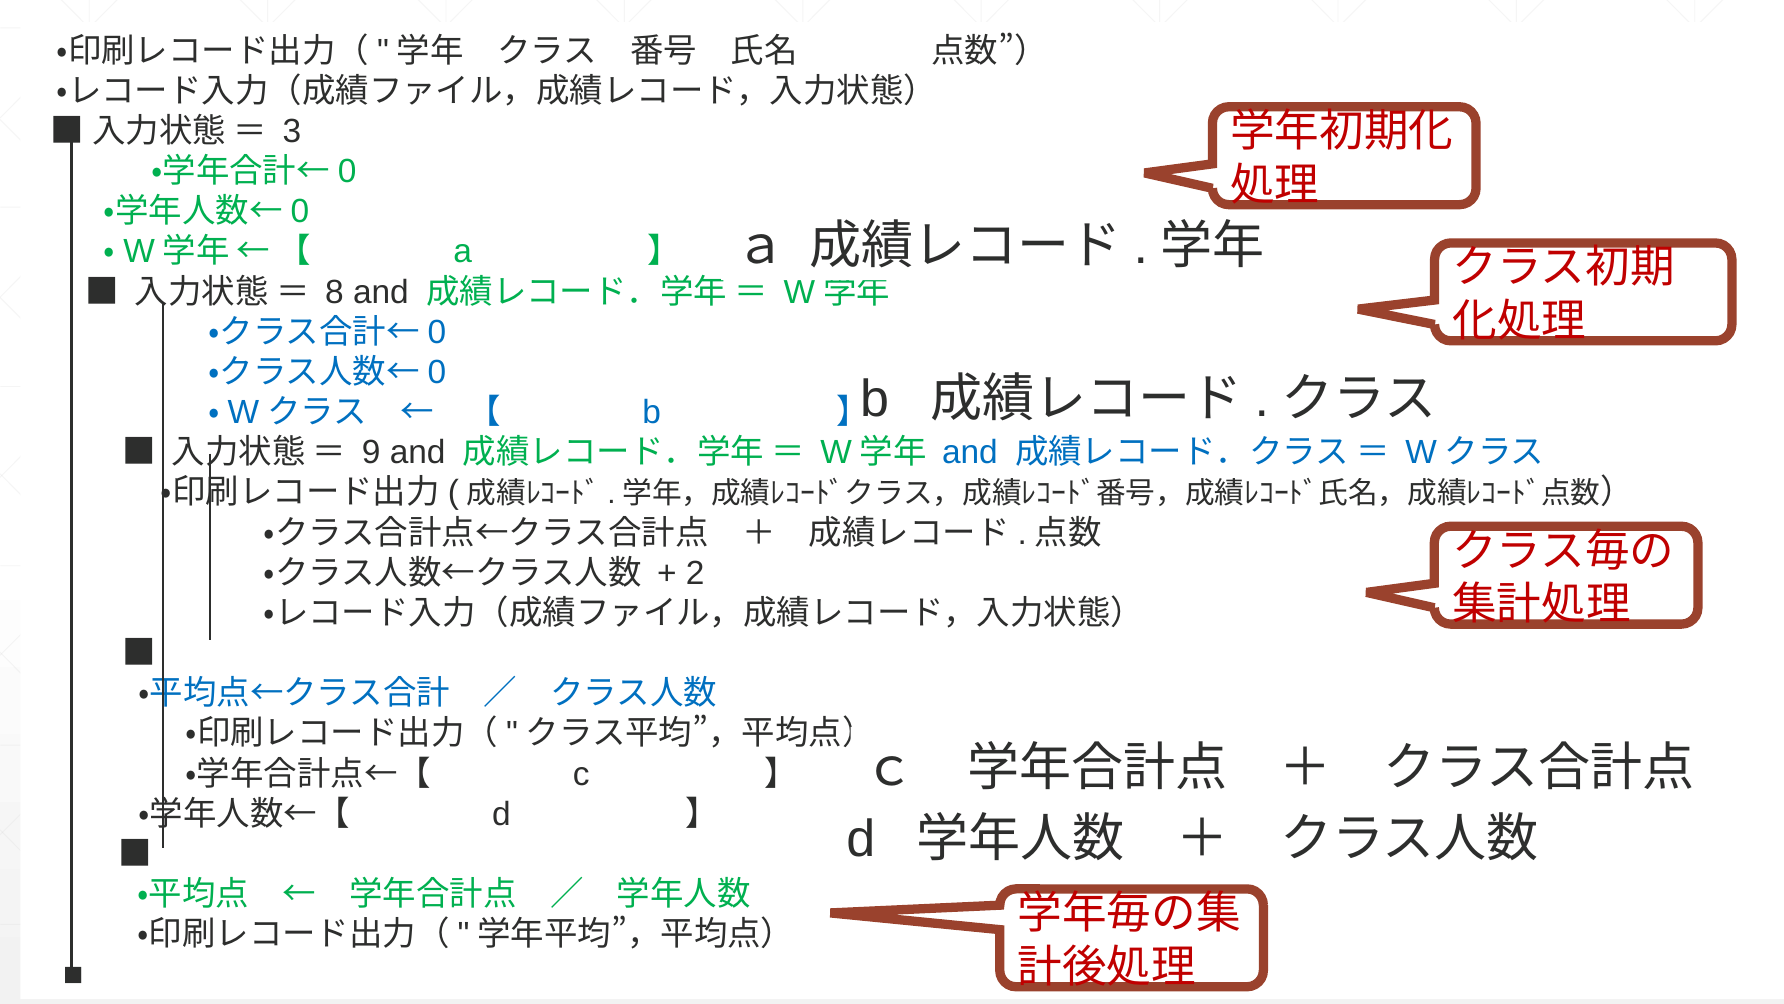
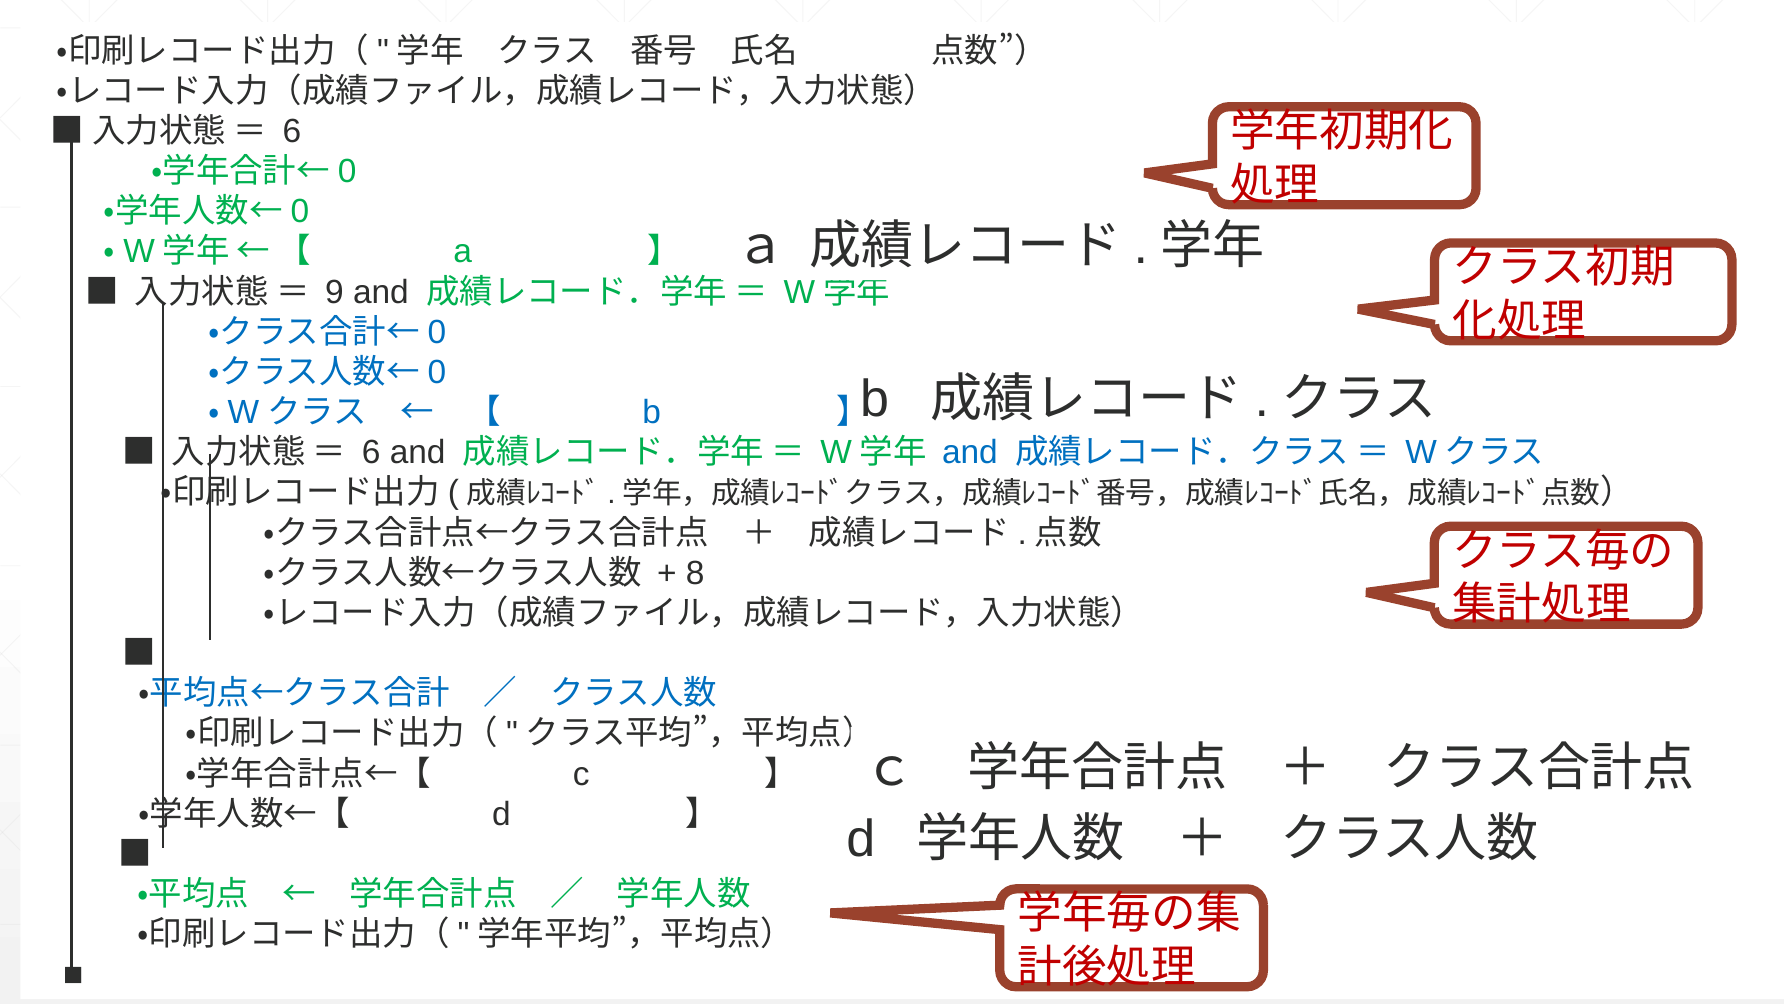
3: 3 -> 6 (292, 131)
8: 8 -> 9 (334, 292)
9: 9 -> 6 (371, 452)
2: 2 -> 8 (695, 573)
